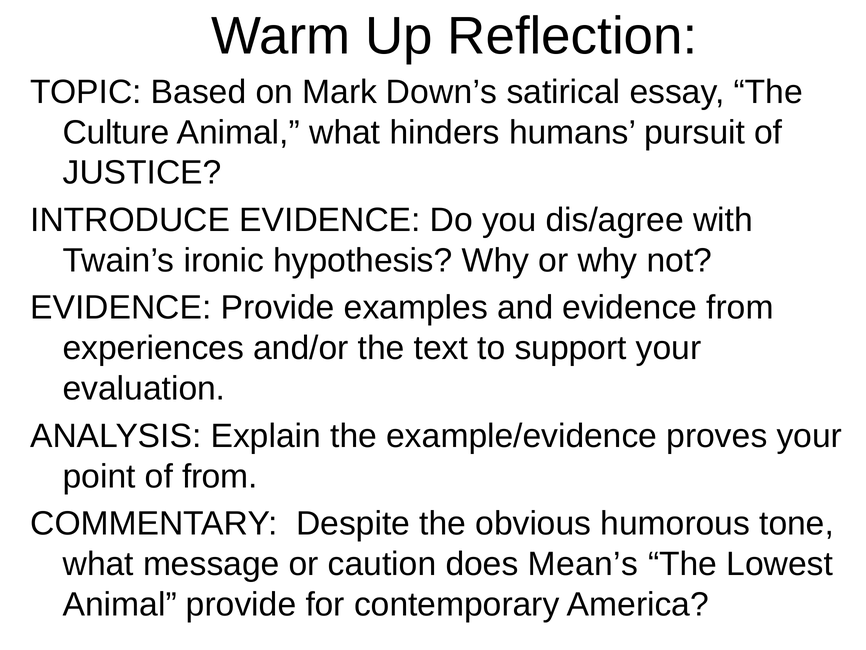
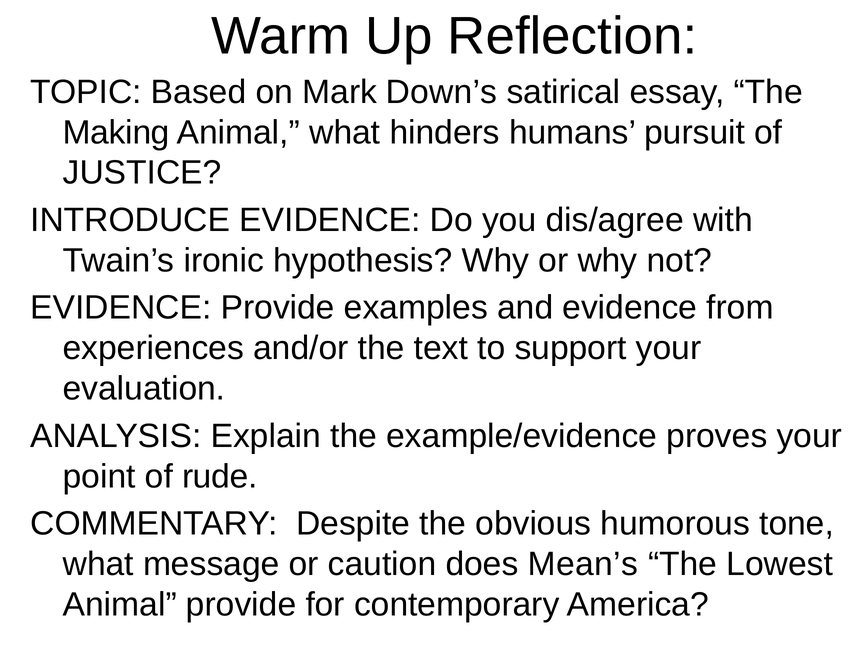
Culture: Culture -> Making (116, 132)
of from: from -> rude (220, 476)
